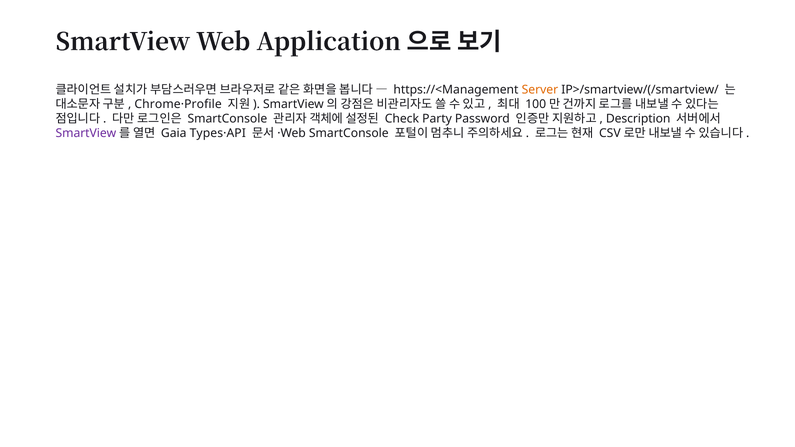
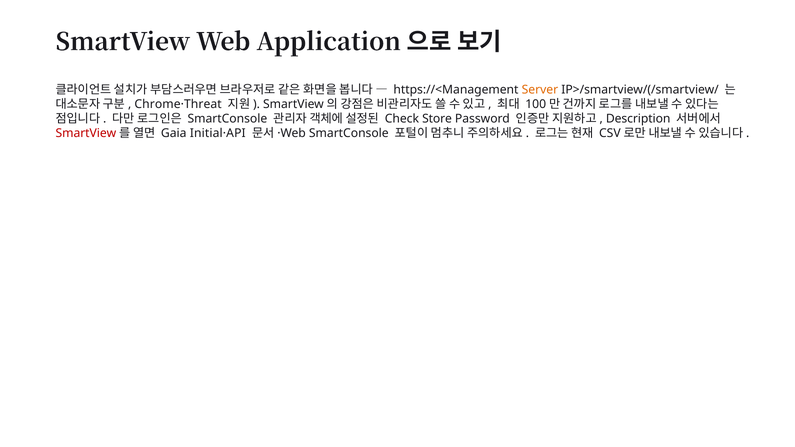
Chrome·Profile: Chrome·Profile -> Chrome·Threat (178, 104)
Party: Party -> Store (437, 119)
SmartView colour: purple -> red (86, 133)
Types·API: Types·API -> Initial·API (218, 133)
